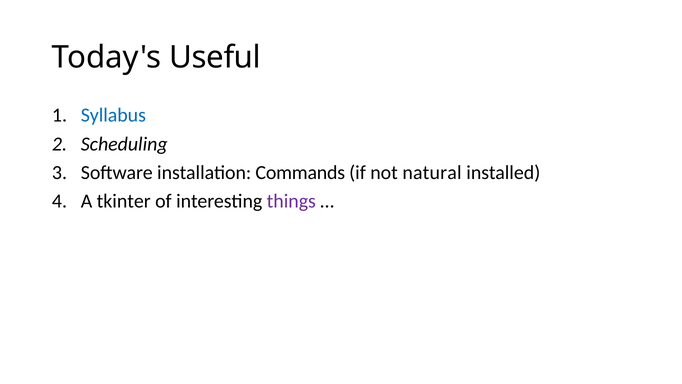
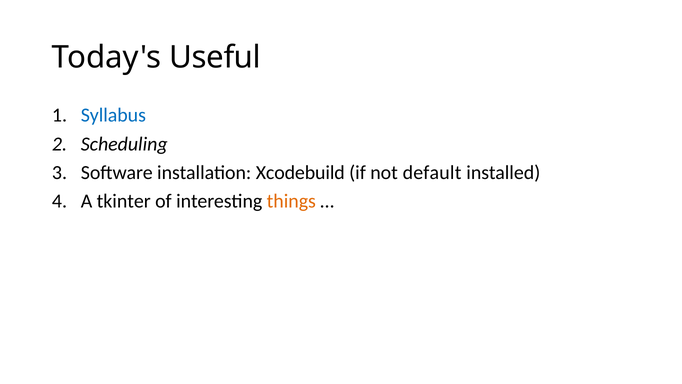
Commands: Commands -> Xcodebuild (300, 172)
natural: natural -> default (432, 172)
things colour: purple -> orange (291, 201)
